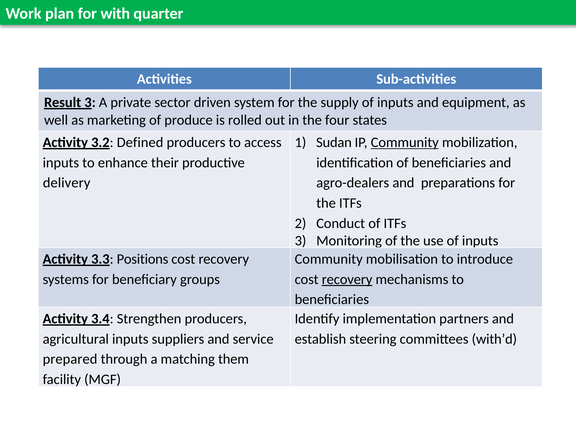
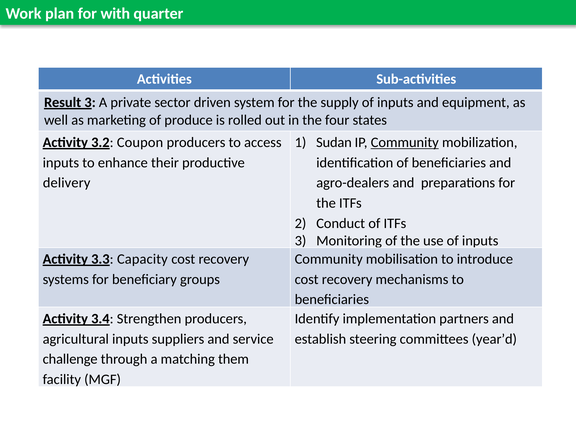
Defined: Defined -> Coupon (140, 142)
Positions: Positions -> Capacity (142, 259)
recovery underline: present -> none (347, 279)
with’d: with’d -> year’d (494, 339)
prepared: prepared -> challenge (70, 359)
